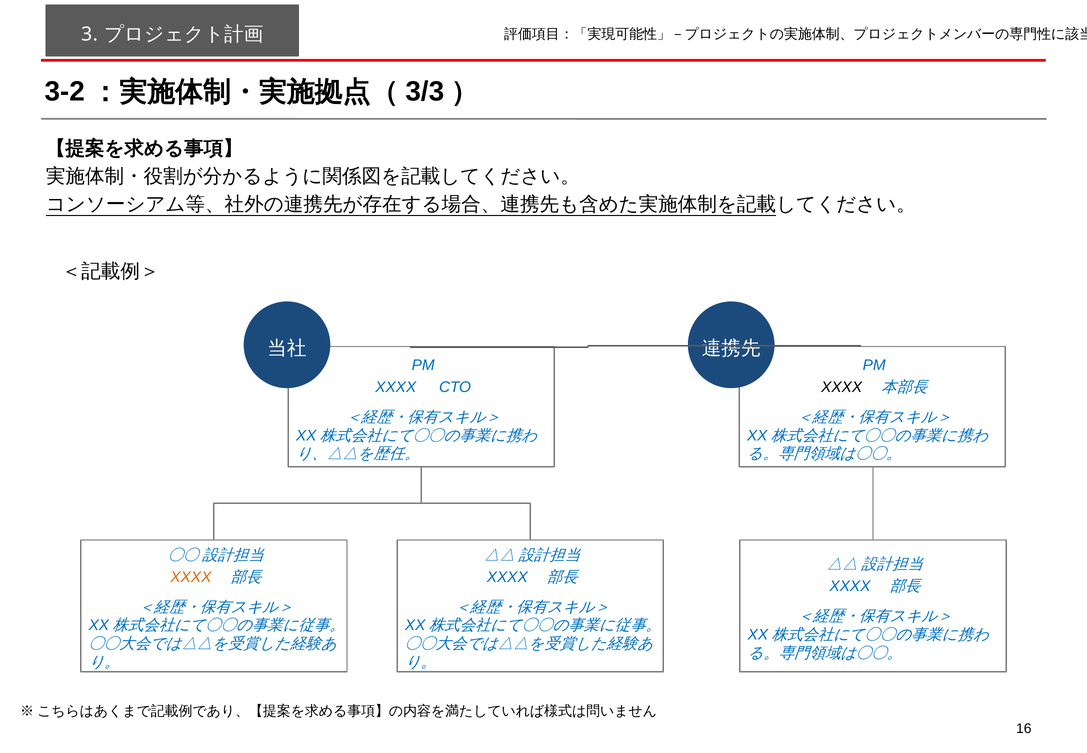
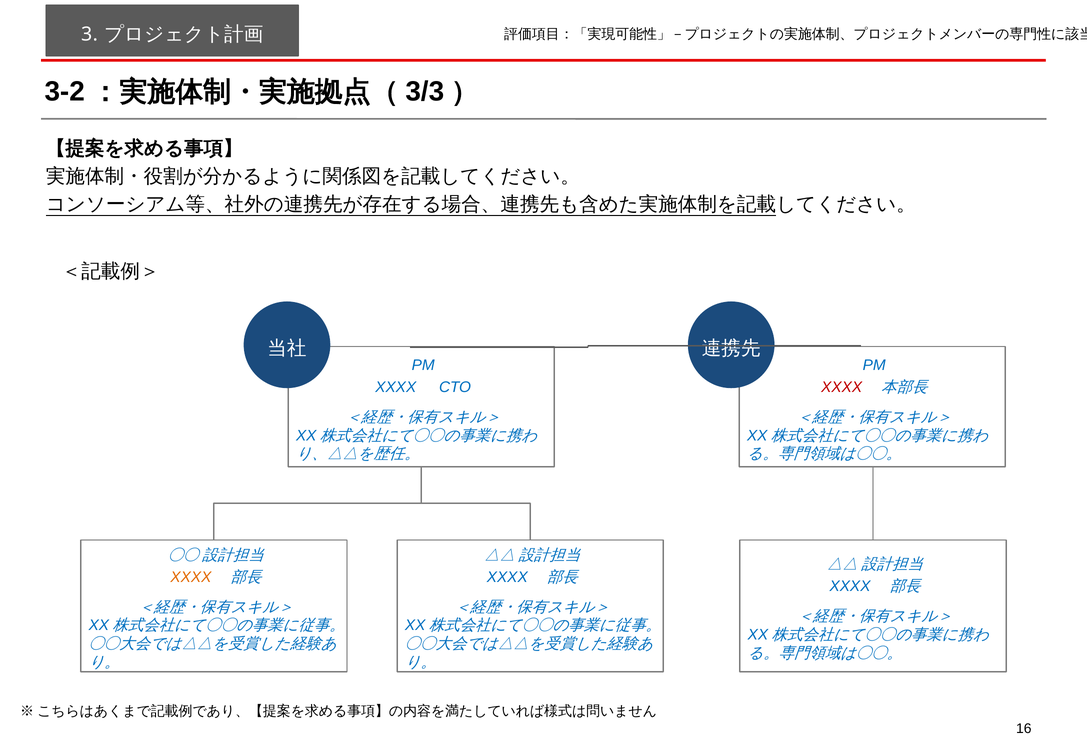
XXXX colour: black -> red (842, 387)
